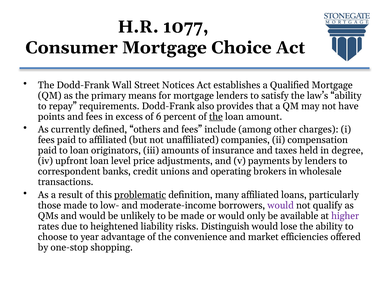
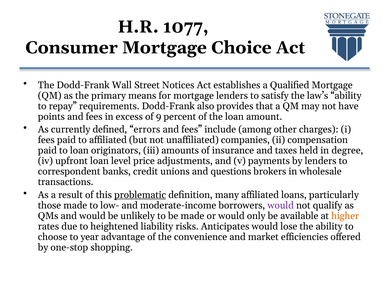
6: 6 -> 9 (159, 116)
the underline: present -> none (216, 116)
others: others -> errors (145, 129)
operating: operating -> questions (231, 171)
higher colour: purple -> orange (345, 216)
Distinguish: Distinguish -> Anticipates (225, 226)
